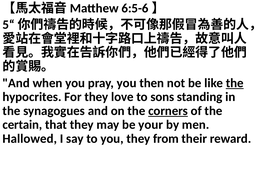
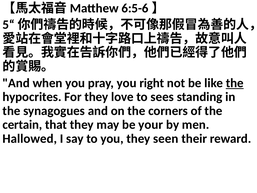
then: then -> right (152, 83)
sons: sons -> sees (162, 97)
corners underline: present -> none (168, 111)
from: from -> seen (166, 138)
